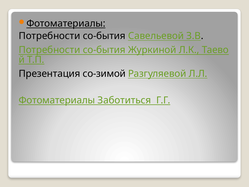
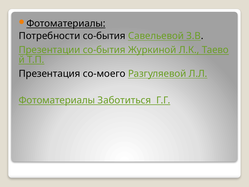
Потребности: Потребности -> Презентации (50, 50)
со-зимой: со-зимой -> со-моего (104, 74)
